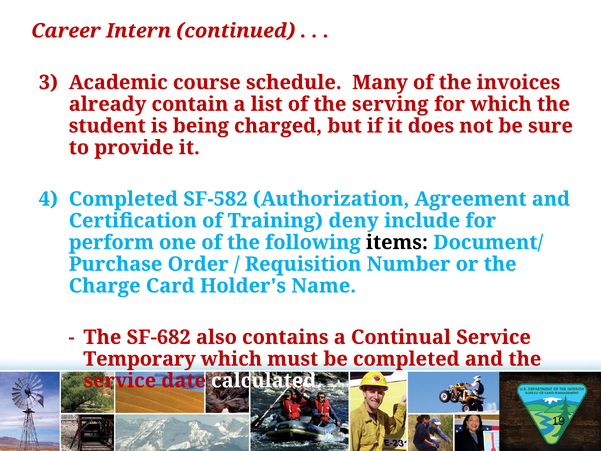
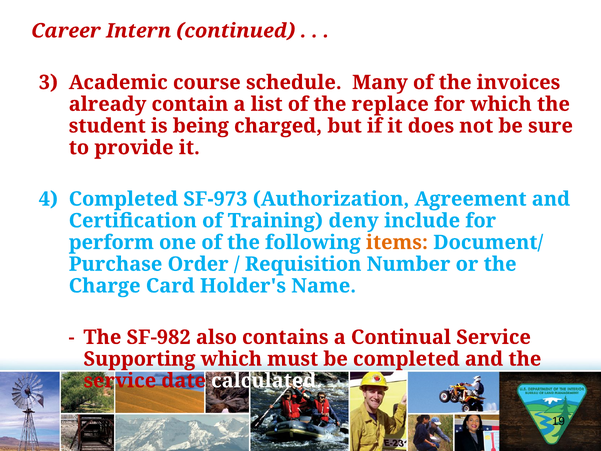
serving: serving -> replace (390, 104)
SF-582: SF-582 -> SF-973 (215, 199)
items colour: black -> orange (397, 242)
SF-682: SF-682 -> SF-982 (159, 337)
Temporary: Temporary -> Supporting (139, 359)
